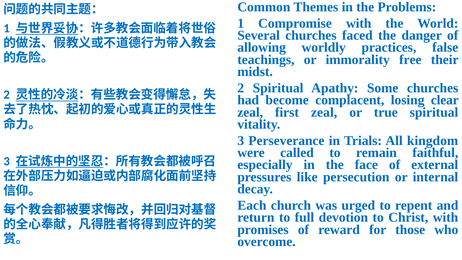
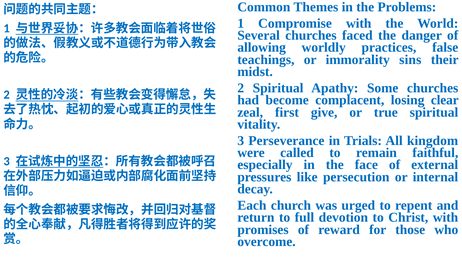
free: free -> sins (410, 60)
first zeal: zeal -> give (324, 112)
